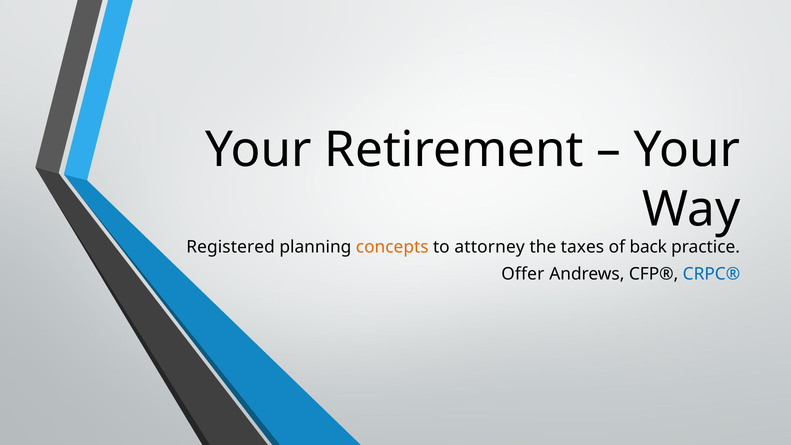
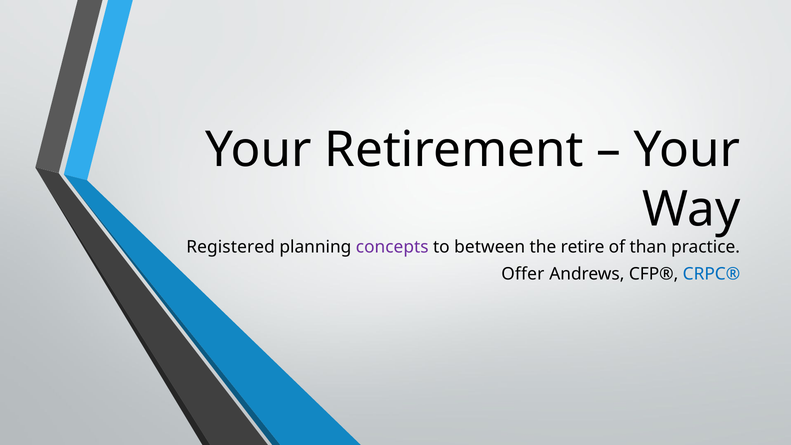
concepts colour: orange -> purple (392, 247)
attorney: attorney -> between (490, 247)
taxes: taxes -> retire (583, 247)
back: back -> than (648, 247)
